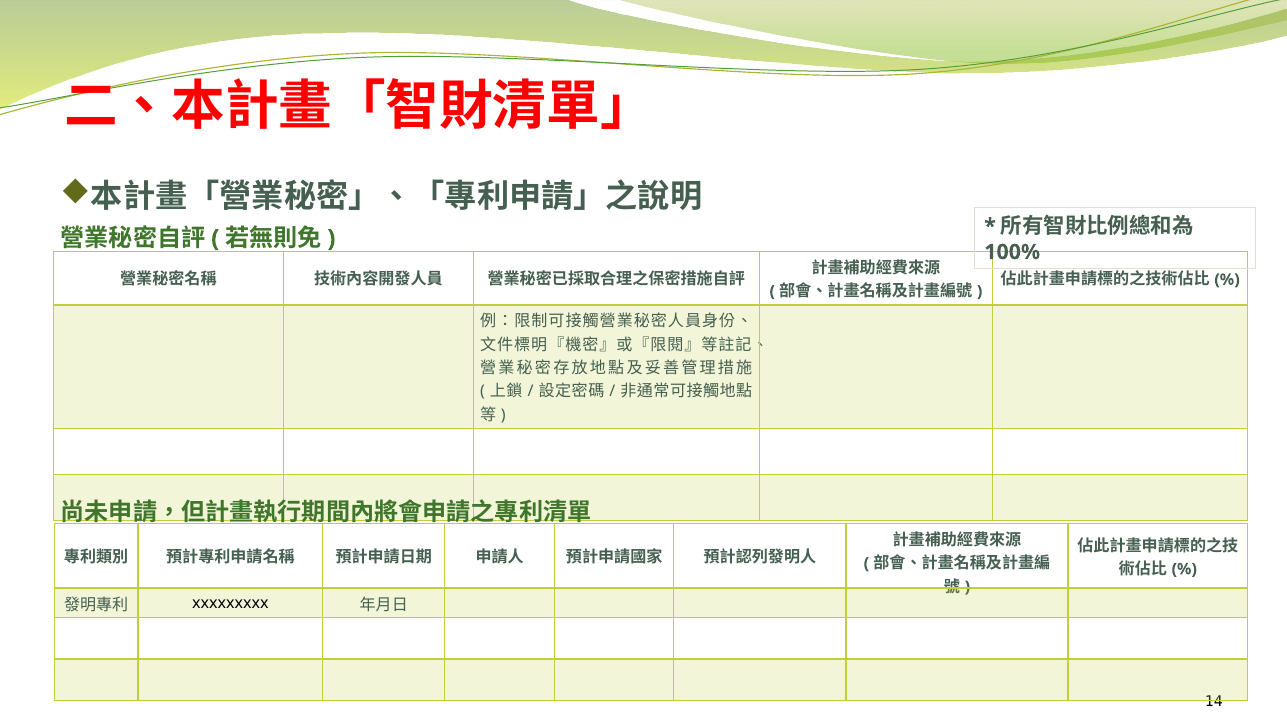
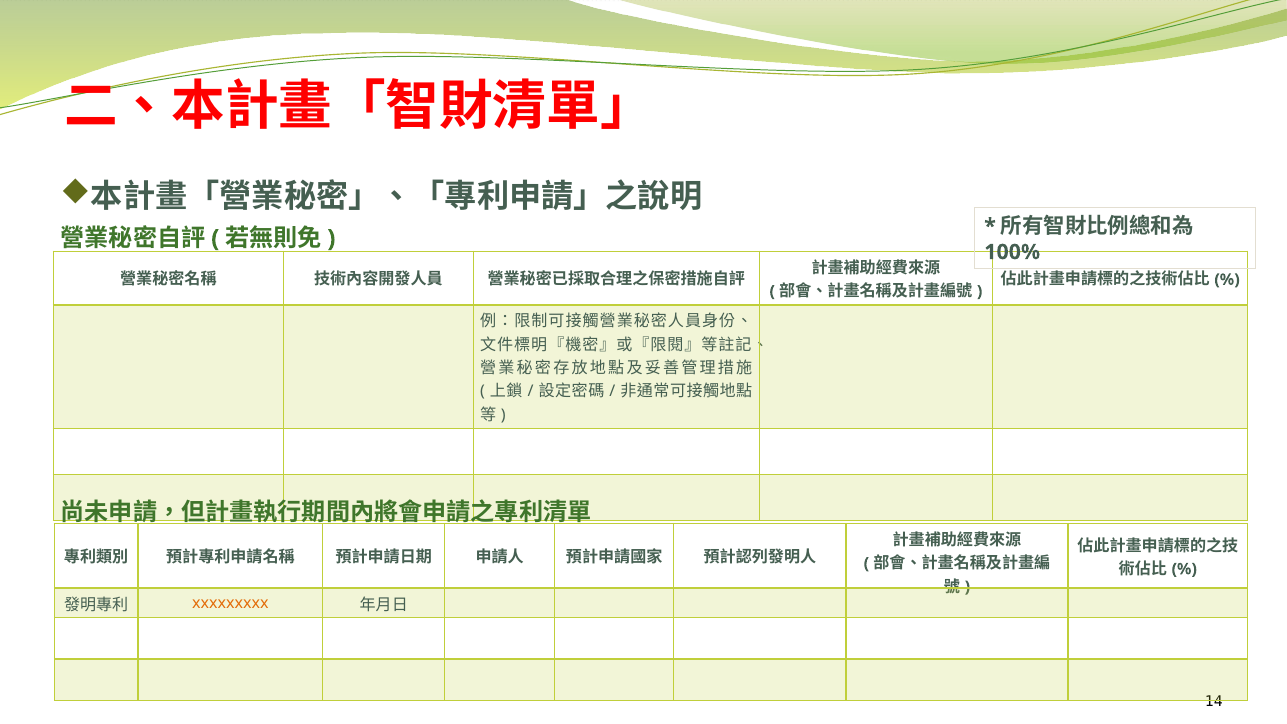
xxxxxxxxx colour: black -> orange (230, 603)
